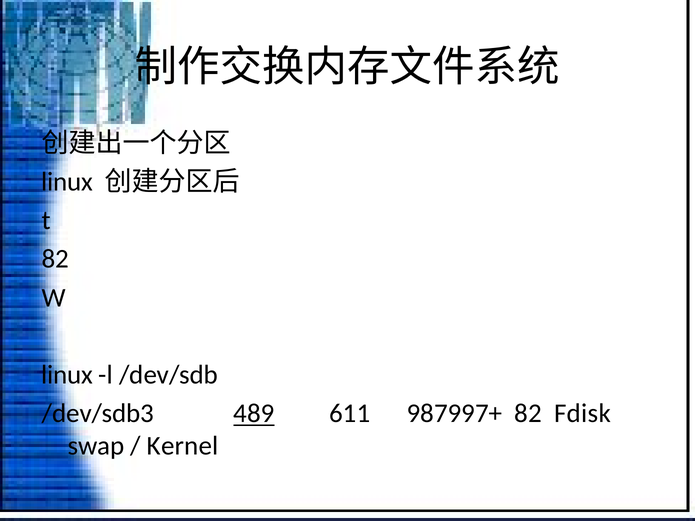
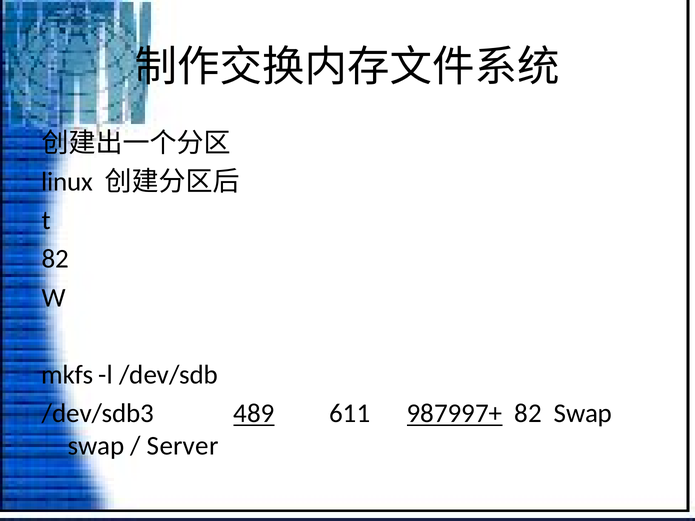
linux: linux -> mkfs (67, 375)
987997+ underline: none -> present (455, 414)
82 Fdisk: Fdisk -> Swap (583, 414)
Kernel: Kernel -> Server (183, 446)
